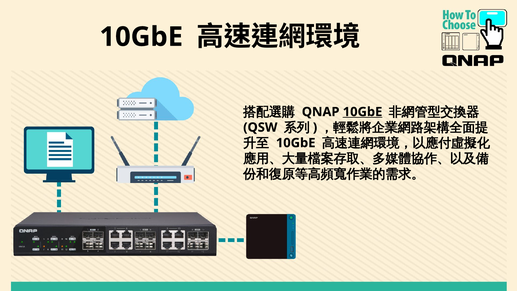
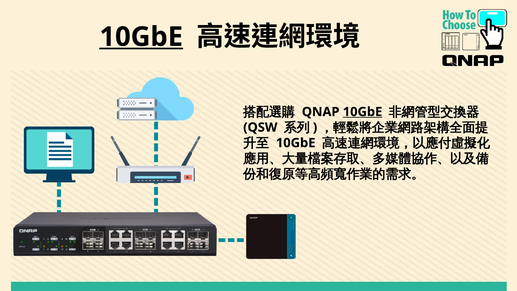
10GbE underline: none -> present (141, 37)
